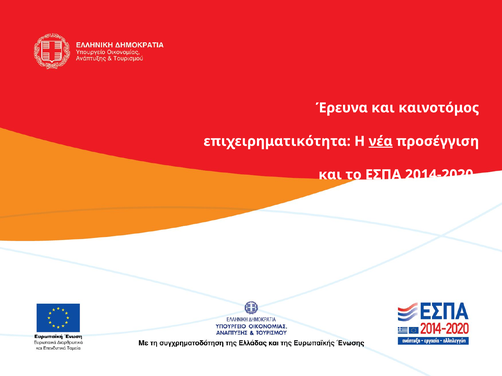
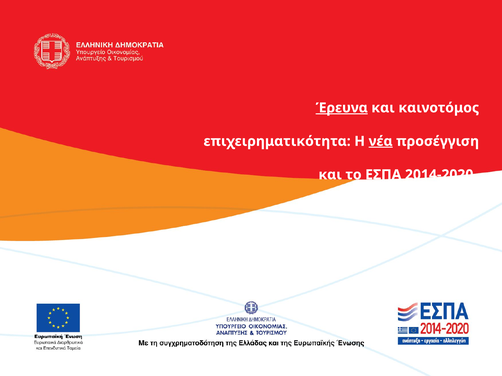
Έρευνα underline: none -> present (342, 108)
